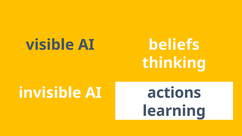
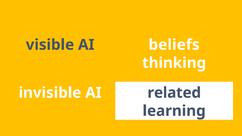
actions: actions -> related (174, 93)
